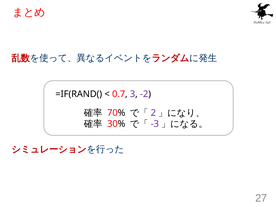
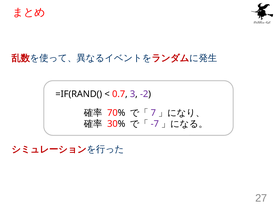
2: 2 -> 7 (153, 113)
-3: -3 -> -7 (155, 124)
